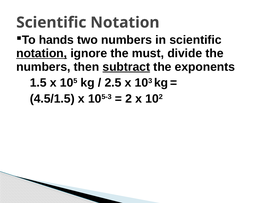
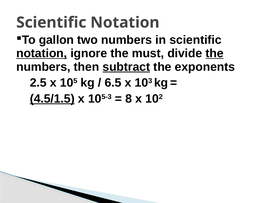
hands: hands -> gallon (56, 40)
the underline: none -> present (215, 53)
1.5: 1.5 -> 2.5 (38, 83)
2.5: 2.5 -> 6.5 (113, 83)
4.5/1.5 underline: none -> present (52, 99)
2: 2 -> 8 (129, 99)
